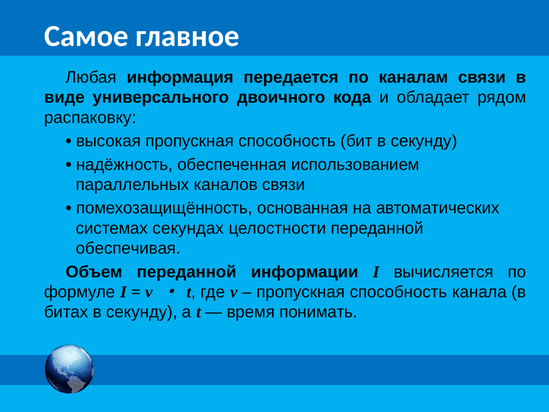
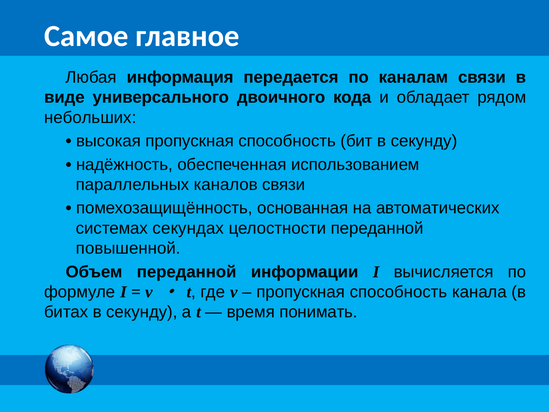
распаковку: распаковку -> небольших (90, 117)
обеспечивая: обеспечивая -> повышенной (128, 248)
